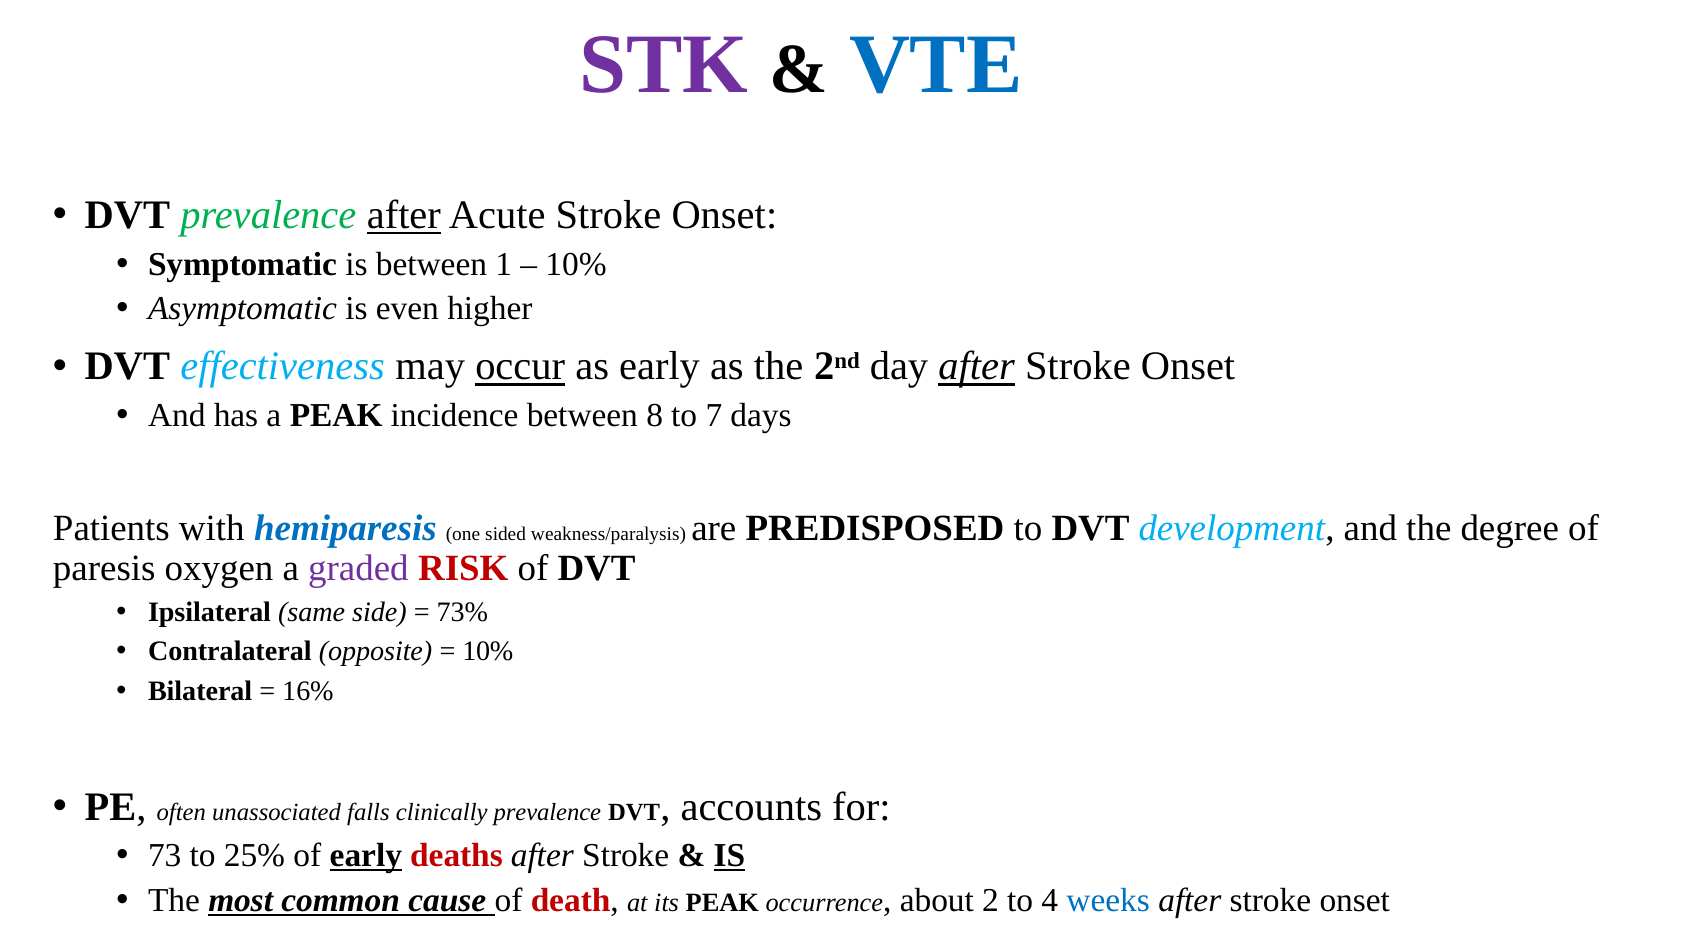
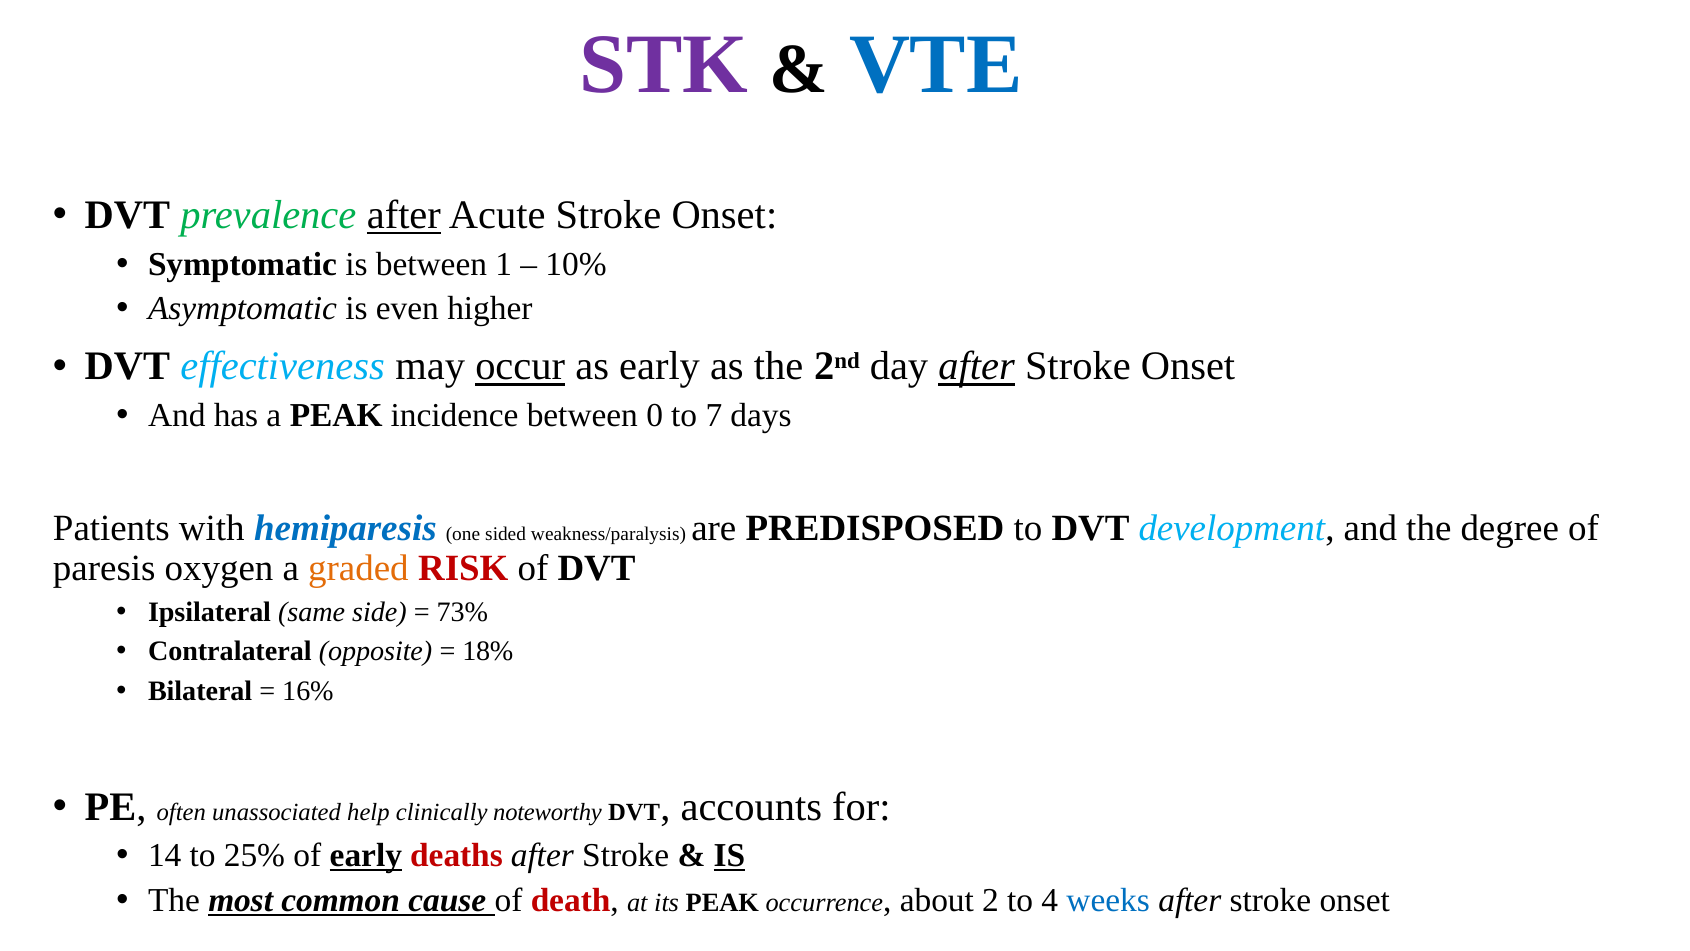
8: 8 -> 0 (655, 415)
graded colour: purple -> orange (358, 568)
10%: 10% -> 18% (488, 651)
falls: falls -> help (368, 812)
clinically prevalence: prevalence -> noteworthy (547, 812)
73: 73 -> 14 (165, 855)
